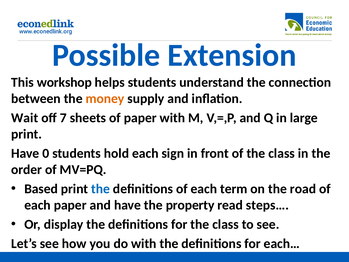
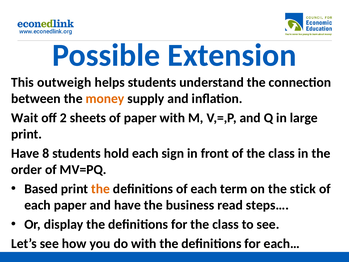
workshop: workshop -> outweigh (64, 82)
7: 7 -> 2 (63, 118)
0: 0 -> 8 (46, 153)
the colour: blue -> orange (101, 189)
road: road -> stick (303, 189)
property: property -> business (190, 205)
